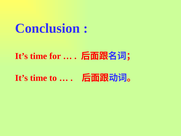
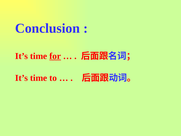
for underline: none -> present (55, 56)
